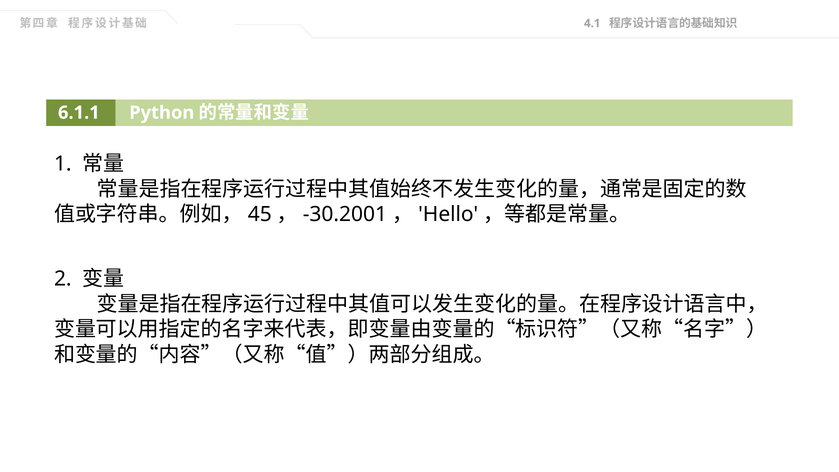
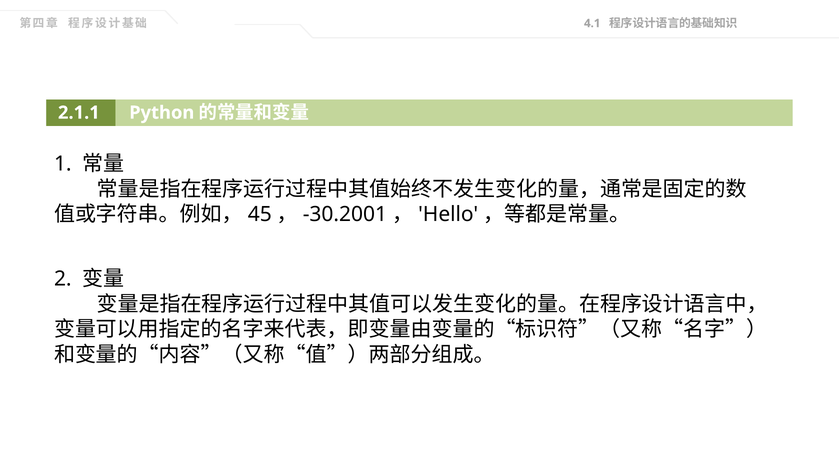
6.1.1: 6.1.1 -> 2.1.1 (79, 113)
